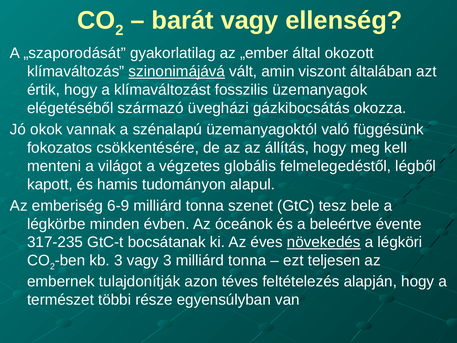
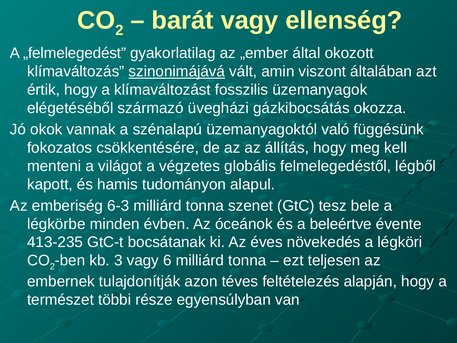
„szaporodását: „szaporodását -> „felmelegedést (75, 53)
6-9: 6-9 -> 6-3 (118, 206)
317-235: 317-235 -> 413-235 (55, 242)
növekedés underline: present -> none (324, 242)
vagy 3: 3 -> 6 (167, 260)
